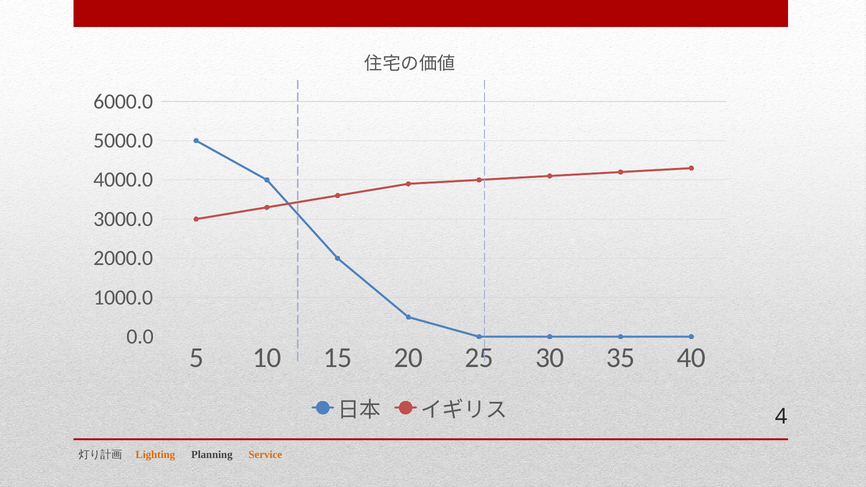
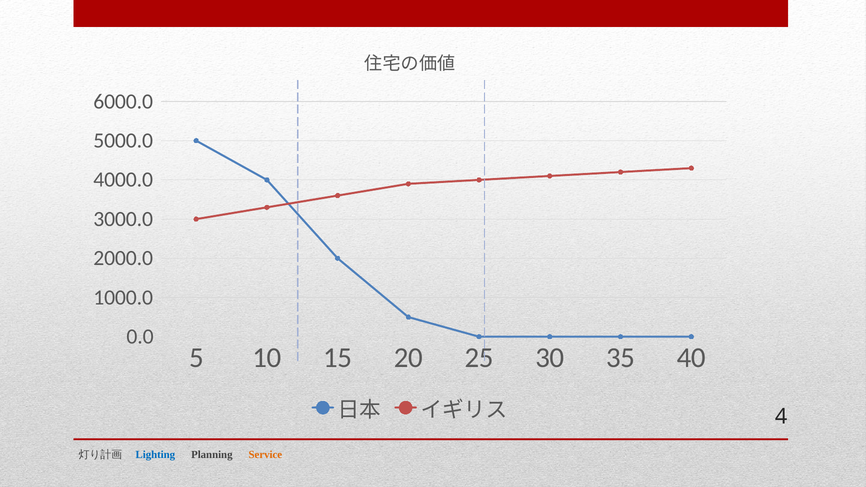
Lighting colour: orange -> blue (155, 455)
